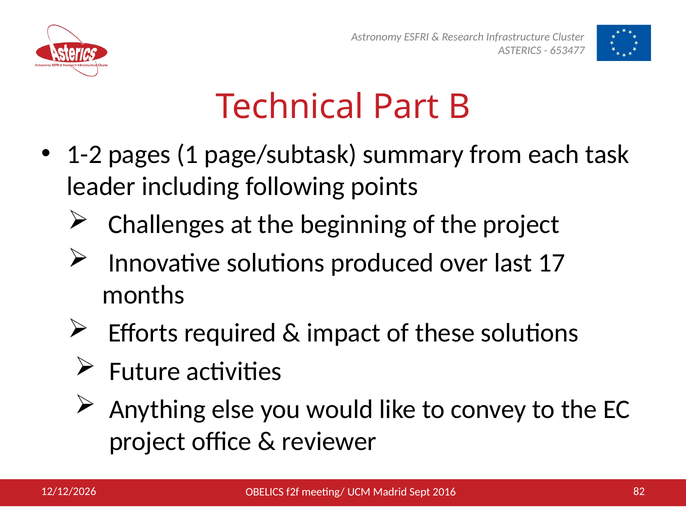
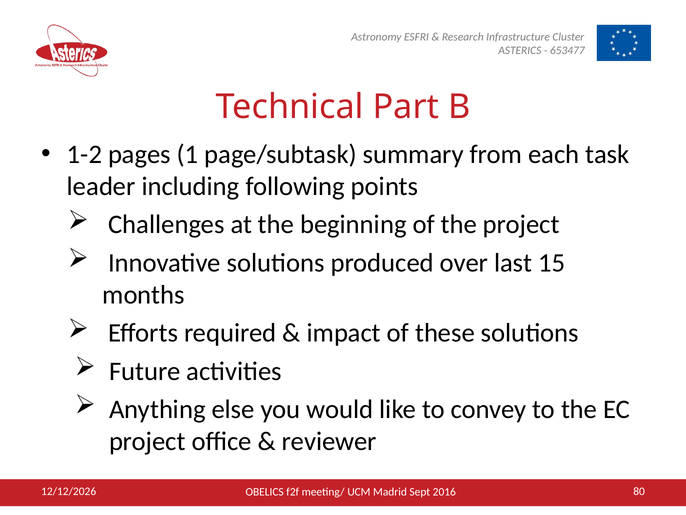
17: 17 -> 15 (552, 263)
82: 82 -> 80 (639, 491)
